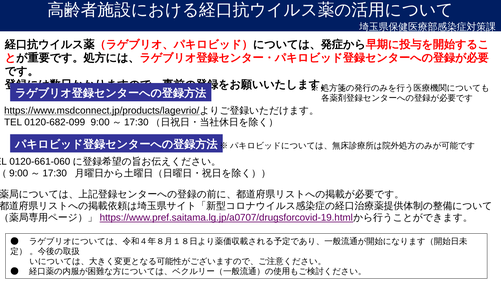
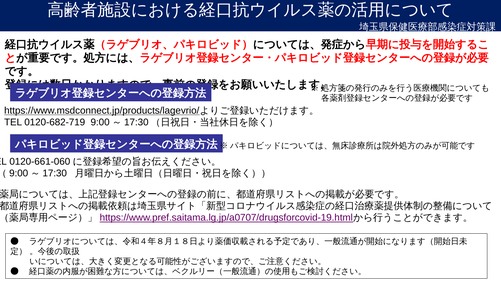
0120-682-099: 0120-682-099 -> 0120-682-719 (55, 122)
